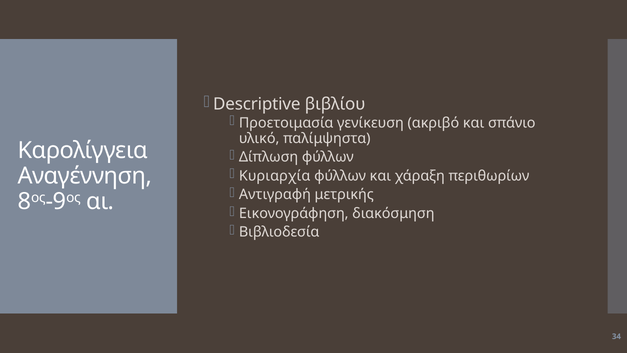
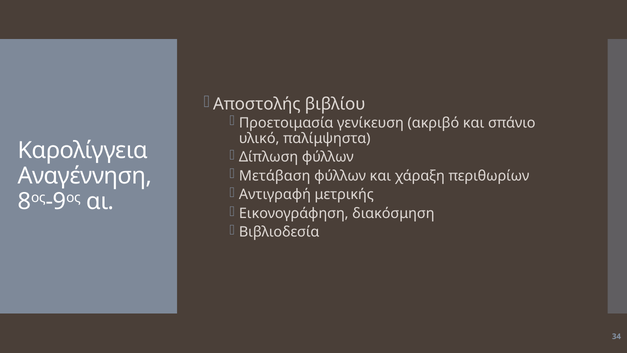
Descriptive: Descriptive -> Αποστολής (257, 104)
Κυριαρχία: Κυριαρχία -> Μετάβαση (275, 176)
